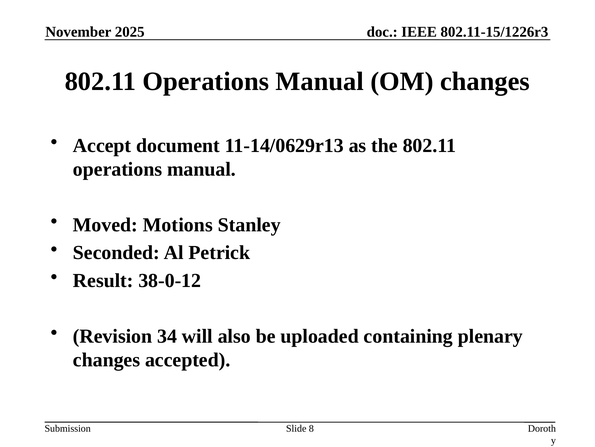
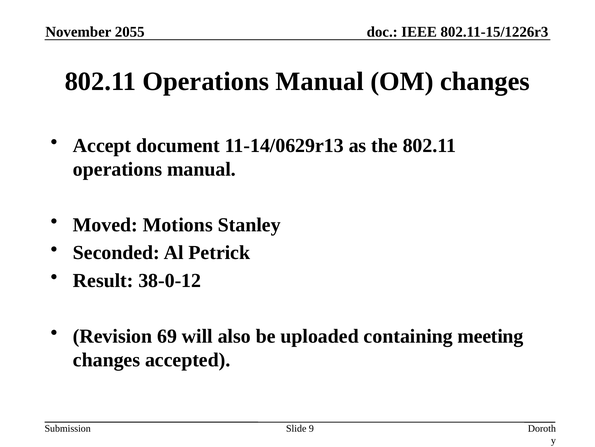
2025: 2025 -> 2055 (130, 32)
34: 34 -> 69 (167, 336)
plenary: plenary -> meeting (490, 336)
8: 8 -> 9 (311, 428)
